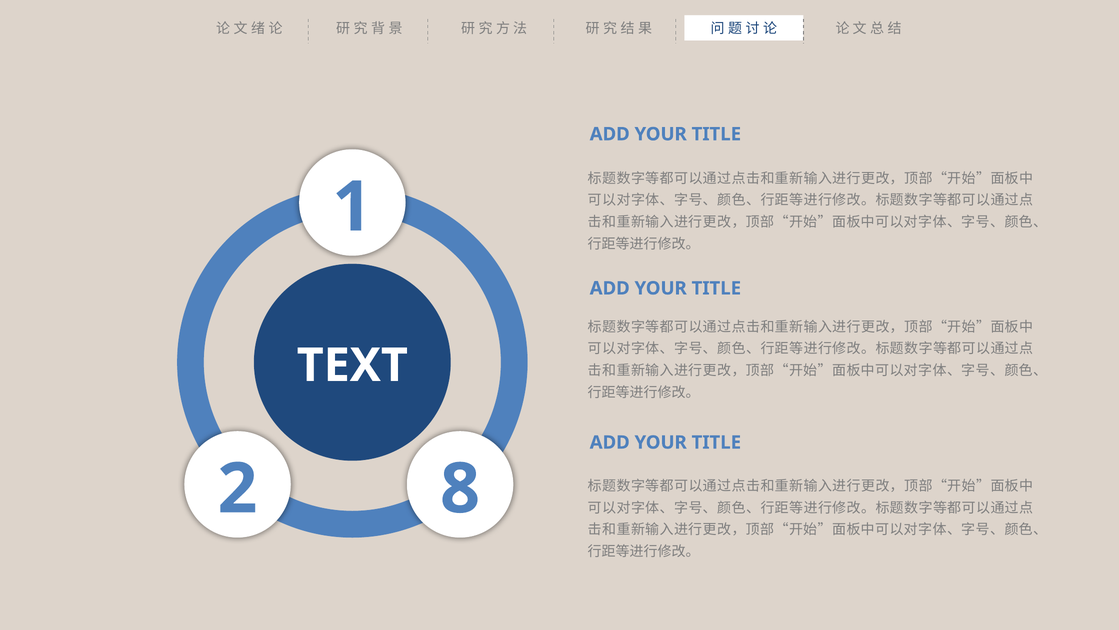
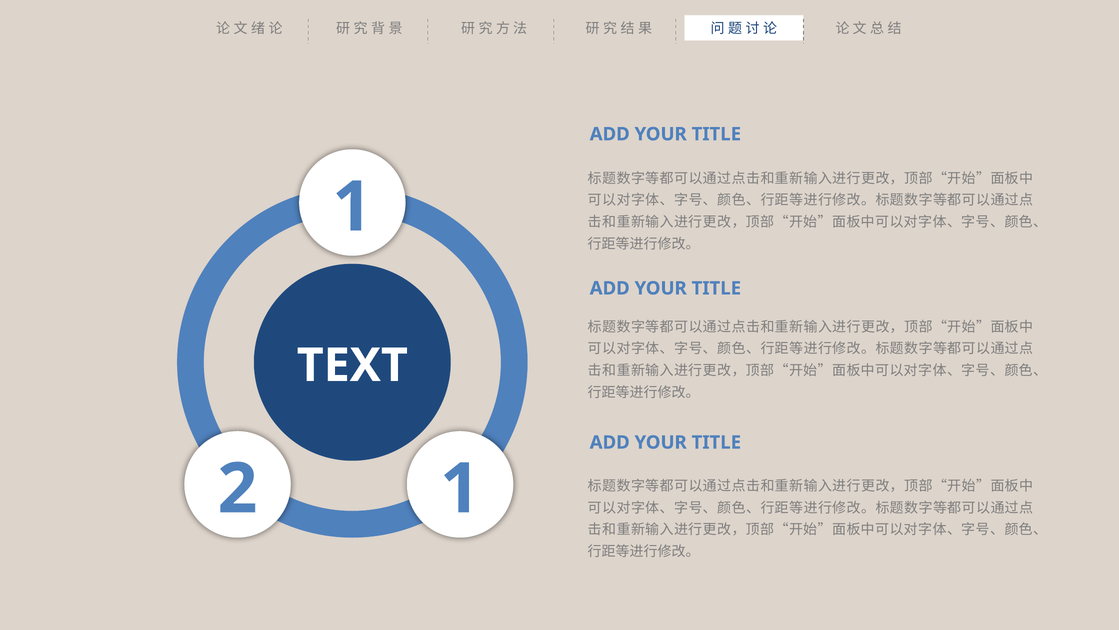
2 8: 8 -> 1 (460, 489)
